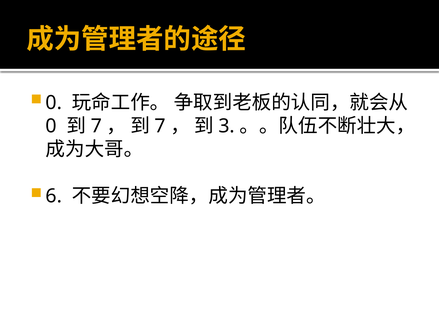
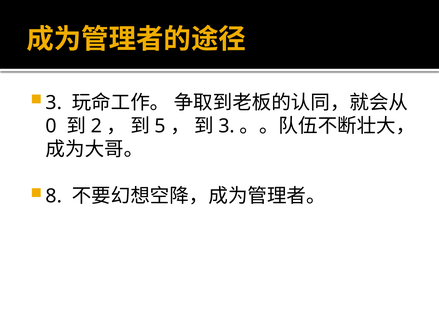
0: 0 -> 3 (54, 103)
7: 7 -> 2 (96, 126)
7: 7 -> 5 (160, 126)
6: 6 -> 8 (54, 196)
